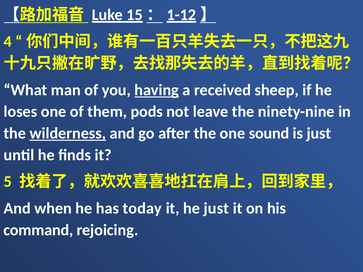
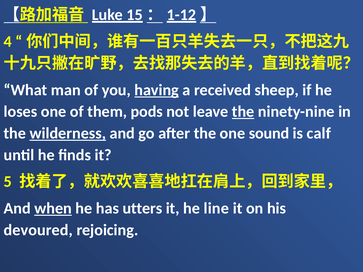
the underline: none -> present (243, 112)
is just: just -> calf (319, 133)
when underline: none -> present (53, 209)
today: today -> utters (142, 209)
he just: just -> line (216, 209)
command: command -> devoured (38, 230)
